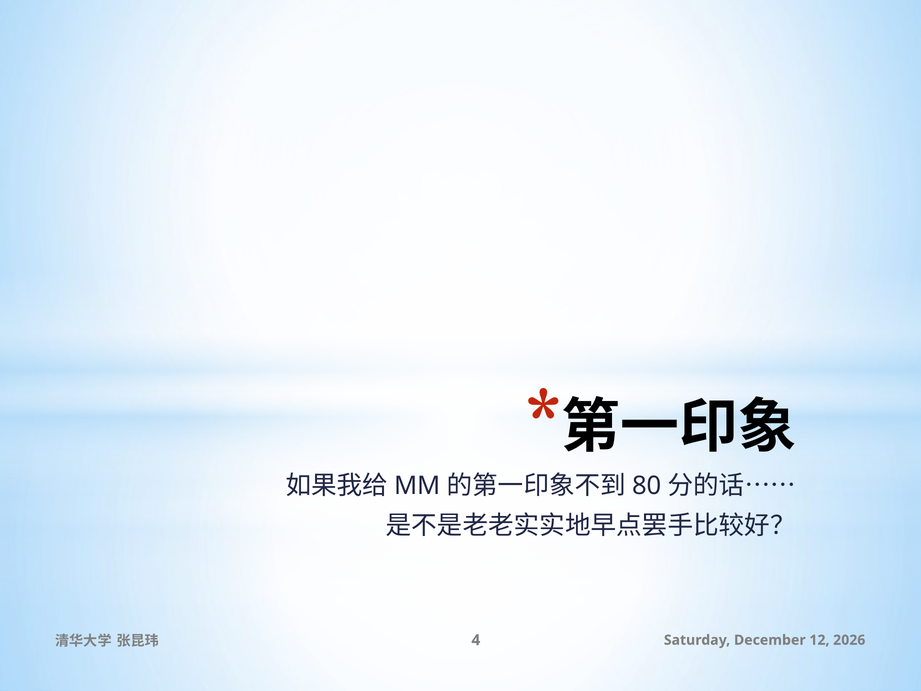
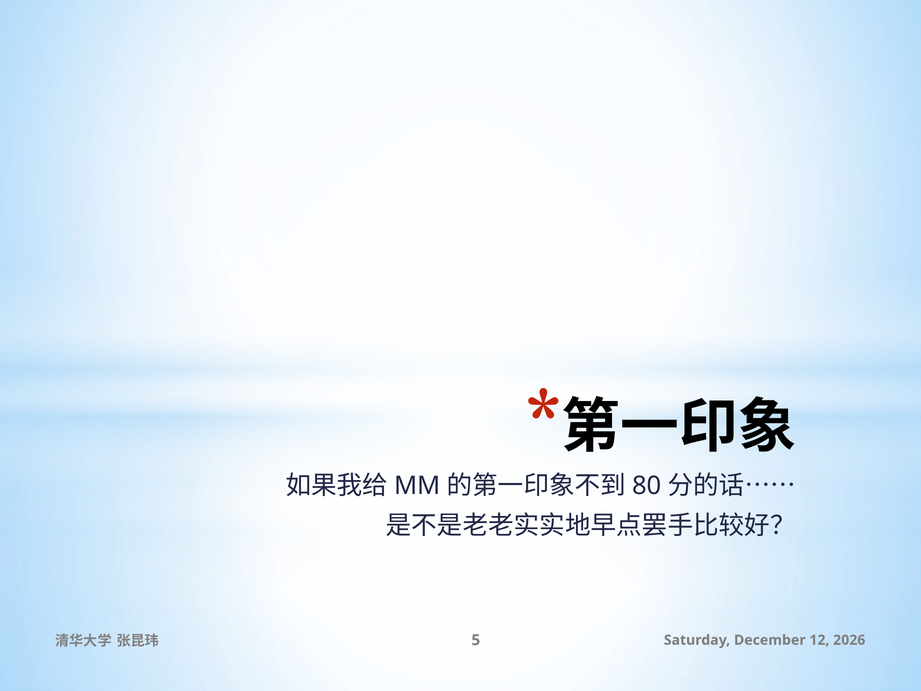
4: 4 -> 5 (476, 640)
